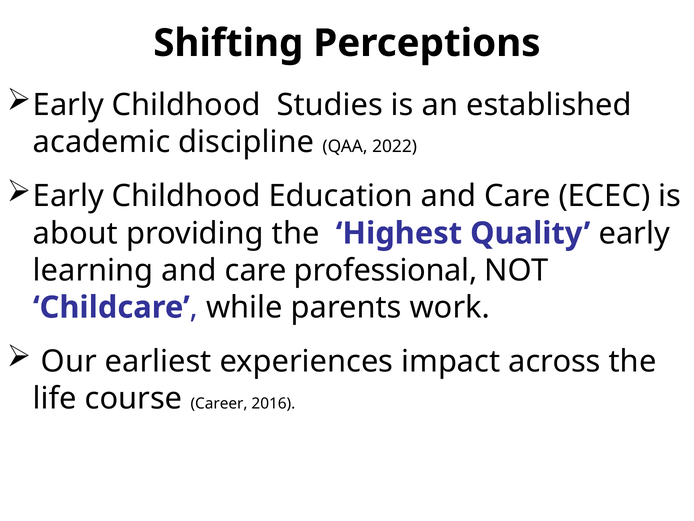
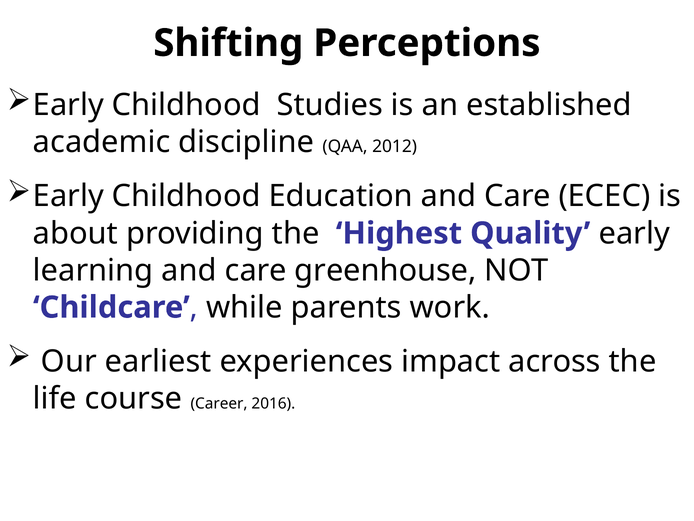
2022: 2022 -> 2012 (395, 147)
professional: professional -> greenhouse (385, 270)
